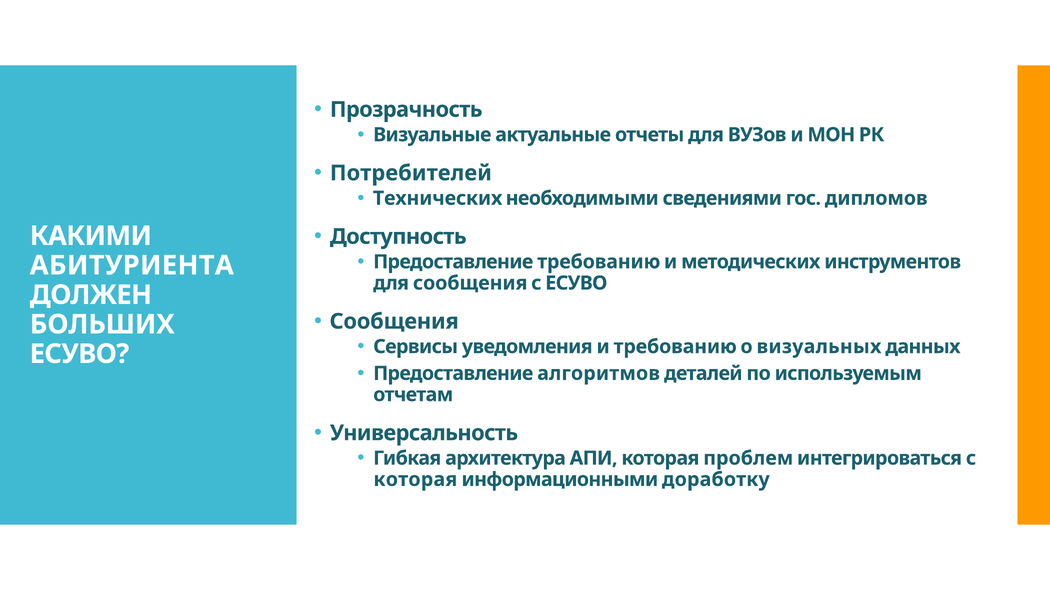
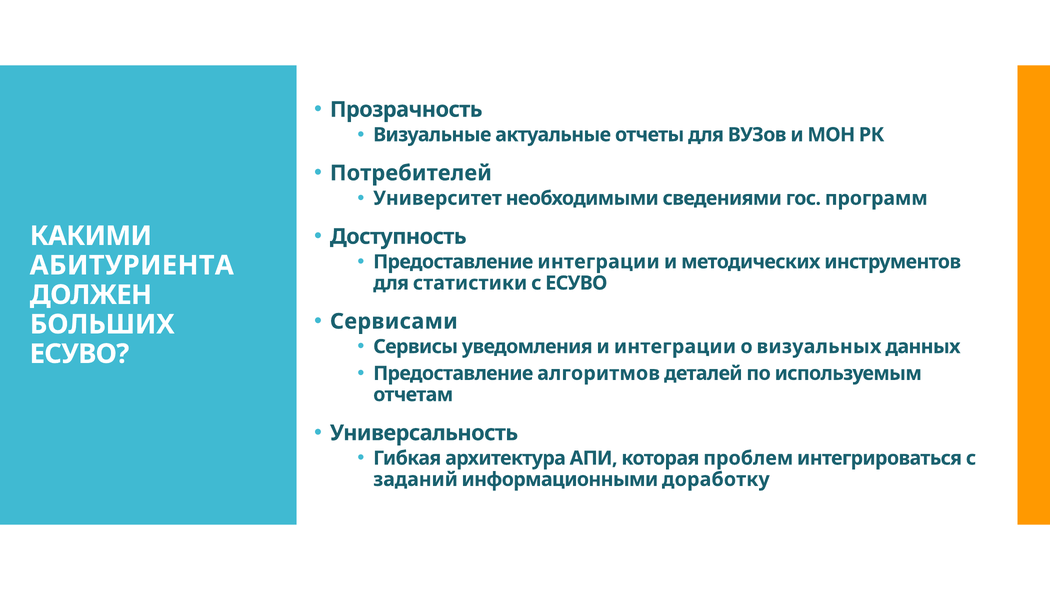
Технических: Технических -> Университет (438, 198)
дипломов: дипломов -> программ (876, 198)
Предоставление требованию: требованию -> интеграции (599, 262)
для сообщения: сообщения -> статистики (470, 283)
Сообщения: Сообщения -> Сервисами (394, 321)
и требованию: требованию -> интеграции (675, 346)
которая: которая -> заданий (416, 479)
